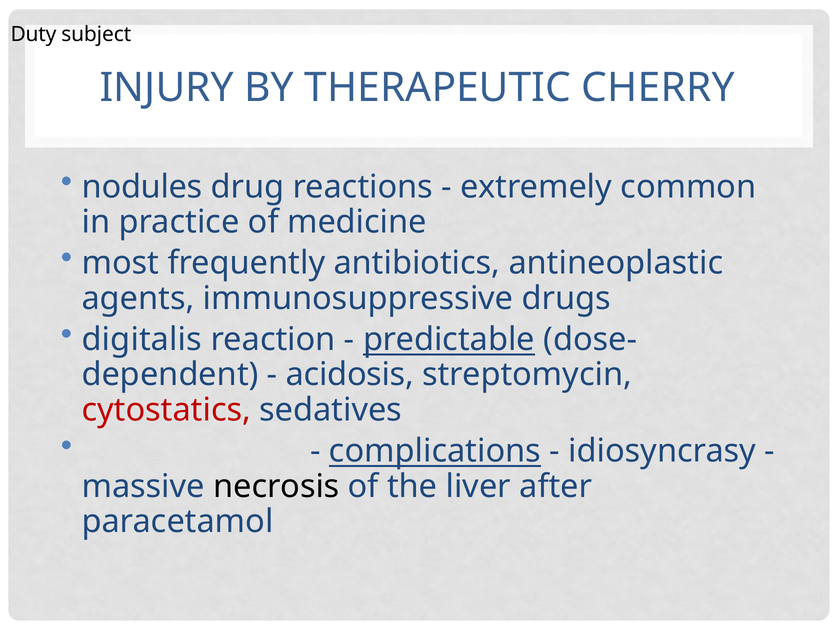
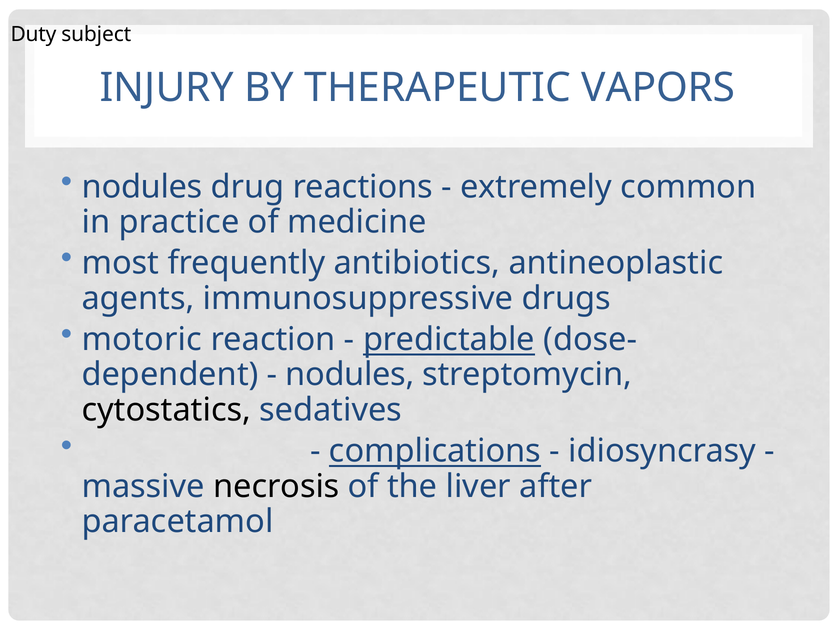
CHERRY: CHERRY -> VAPORS (658, 88)
digitalis: digitalis -> motoric (142, 339)
acidosis: acidosis -> nodules (350, 374)
cytostatics colour: red -> black (166, 410)
